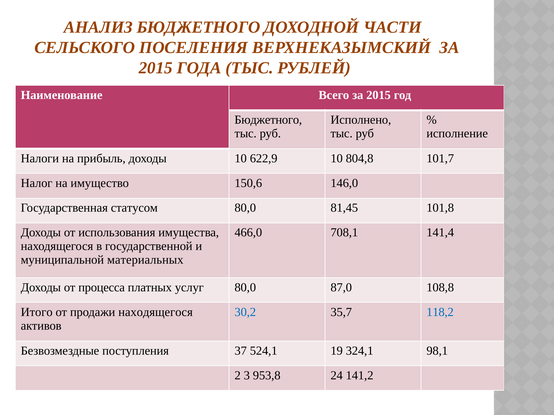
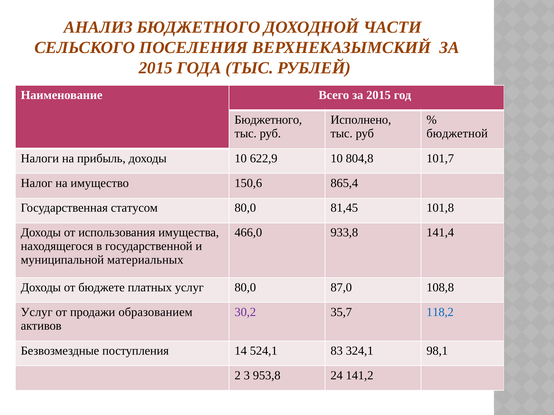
исполнение: исполнение -> бюджетной (457, 134)
146,0: 146,0 -> 865,4 (344, 183)
708,1: 708,1 -> 933,8 (344, 233)
процесса: процесса -> бюджете (102, 288)
Итого: Итого -> Услуг (37, 312)
продажи находящегося: находящегося -> образованием (156, 312)
30,2 colour: blue -> purple (245, 312)
37: 37 -> 14 (241, 351)
19: 19 -> 83 (337, 351)
